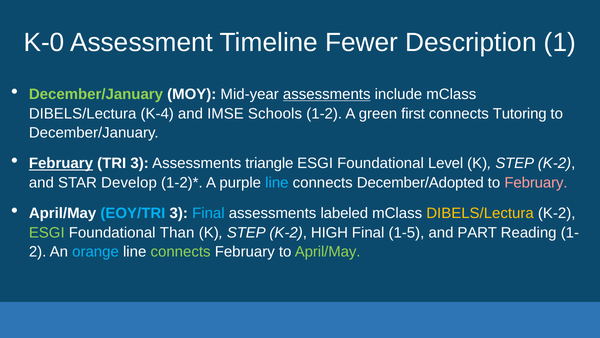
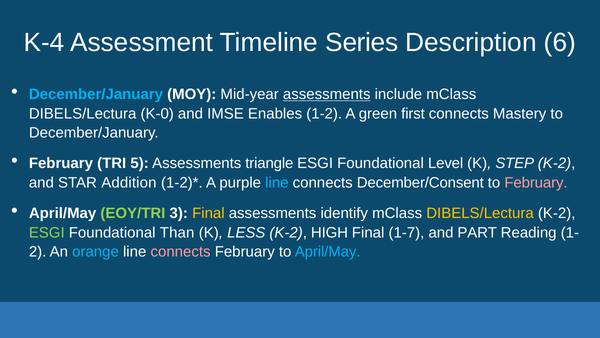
K-0: K-0 -> K-4 (44, 42)
Fewer: Fewer -> Series (362, 42)
1: 1 -> 6 (560, 42)
December/January colour: light green -> light blue (96, 94)
K-4: K-4 -> K-0 (157, 113)
Schools: Schools -> Enables (275, 113)
Tutoring: Tutoring -> Mastery (520, 113)
February underline: present -> none (61, 163)
TRI 3: 3 -> 5 (140, 163)
Develop: Develop -> Addition (129, 182)
December/Adopted: December/Adopted -> December/Consent (420, 182)
EOY/TRI colour: light blue -> light green (133, 213)
Final colour: light blue -> yellow (208, 213)
labeled: labeled -> identify (344, 213)
STEP: STEP -> LESS (246, 232)
1-5: 1-5 -> 1-7 (406, 232)
connects colour: light green -> pink (181, 251)
April/May colour: light green -> light blue (328, 251)
